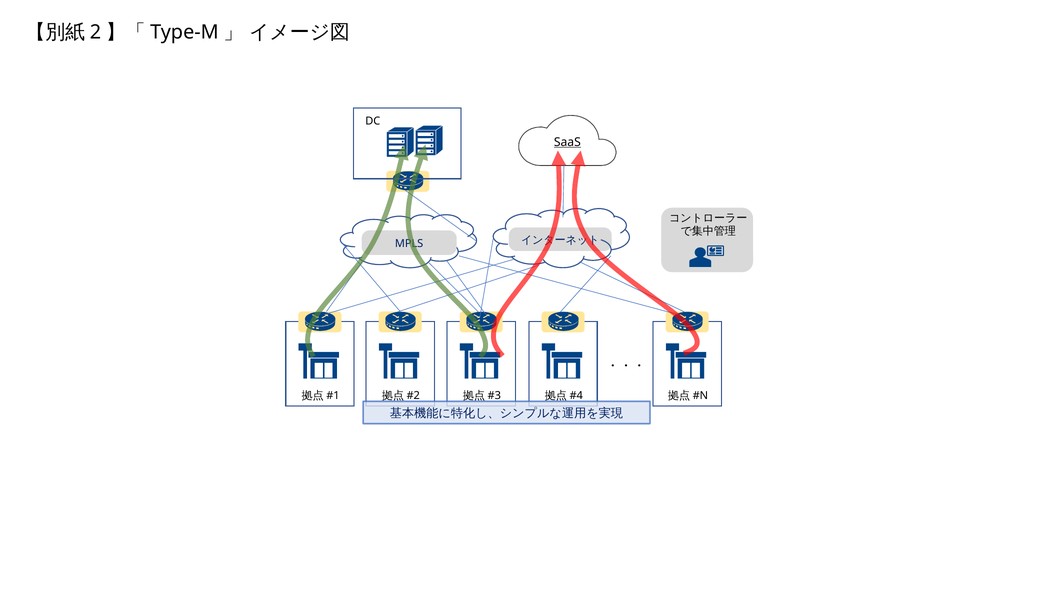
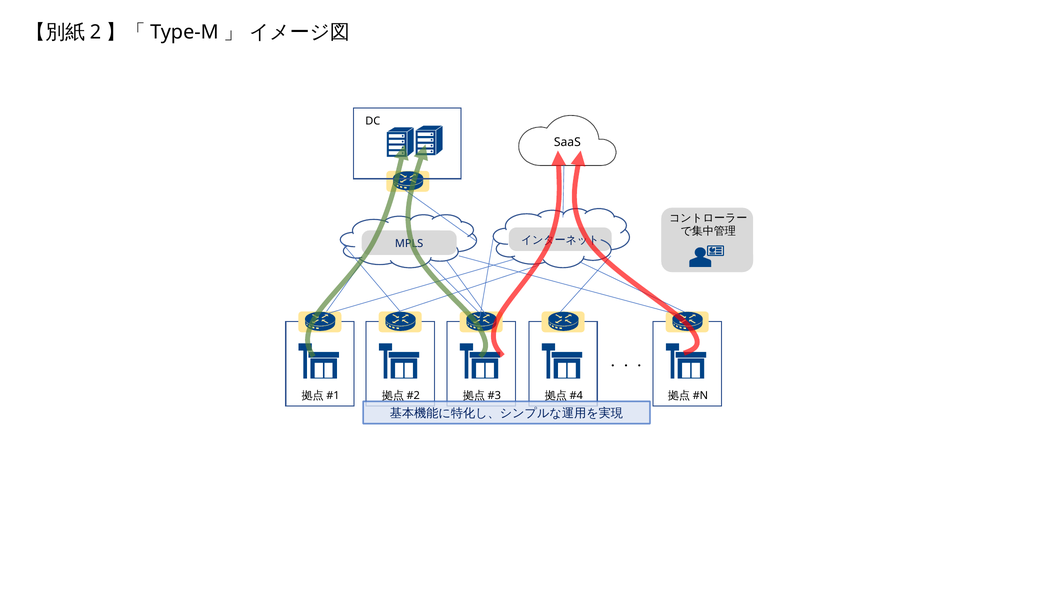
SaaS underline: present -> none (567, 142)
